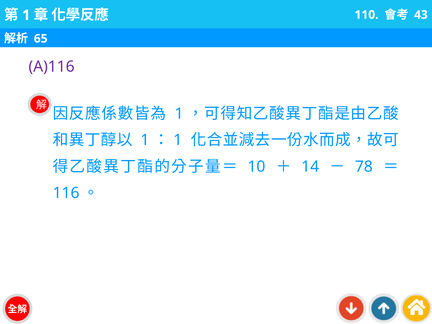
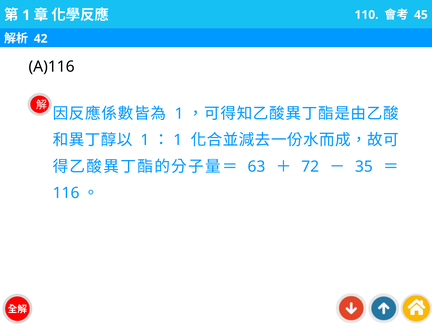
43: 43 -> 45 (421, 15)
65: 65 -> 42 (41, 39)
A)116 colour: purple -> black (52, 67)
10: 10 -> 63 (256, 167)
14: 14 -> 72 (310, 167)
78: 78 -> 35 (364, 167)
